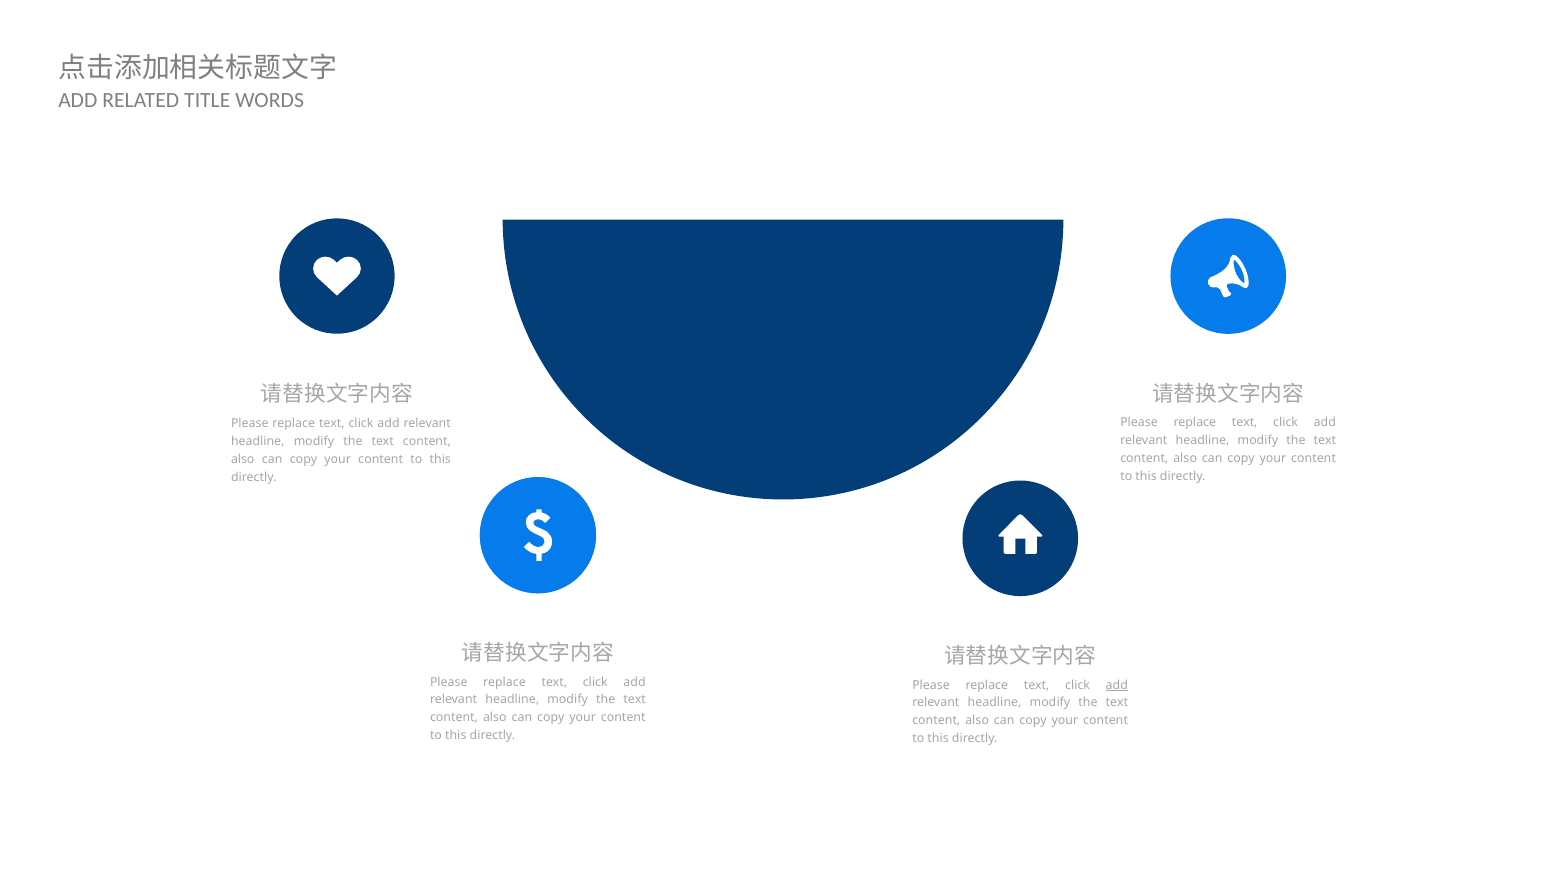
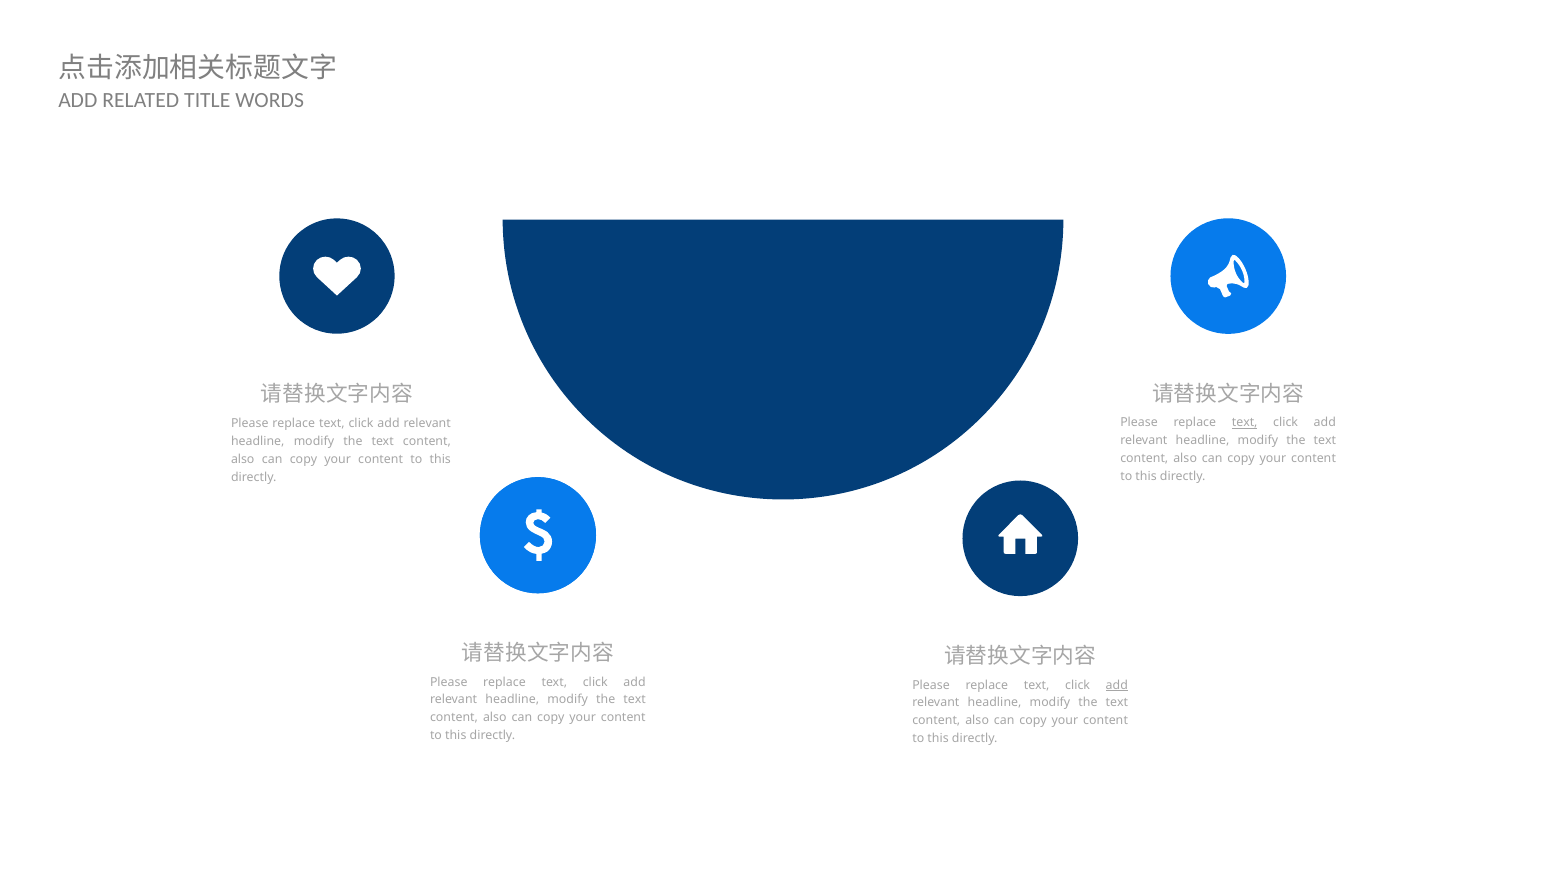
text underline: none -> present (1245, 423)
